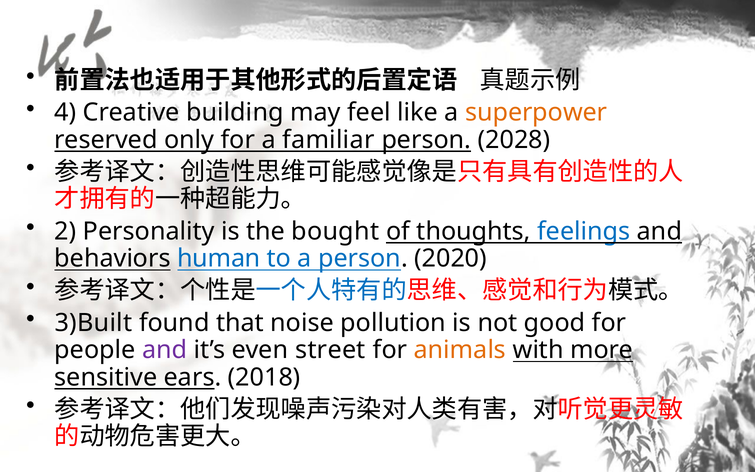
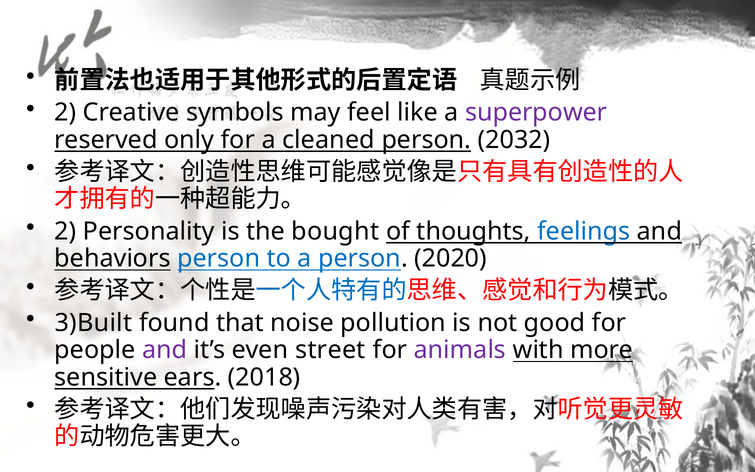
4: 4 -> 2 (65, 112)
building: building -> symbols (235, 112)
superpower colour: orange -> purple (536, 112)
familiar: familiar -> cleaned (329, 140)
2028: 2028 -> 2032 (514, 140)
behaviors human: human -> person (219, 258)
animals colour: orange -> purple (460, 350)
